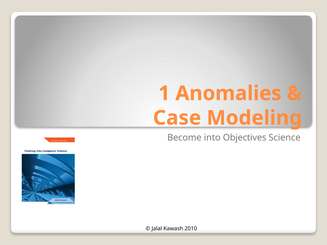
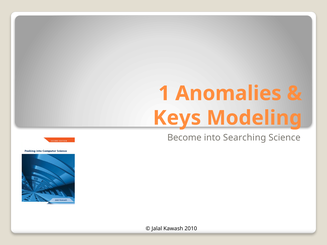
Case: Case -> Keys (177, 118)
Objectives: Objectives -> Searching (245, 138)
